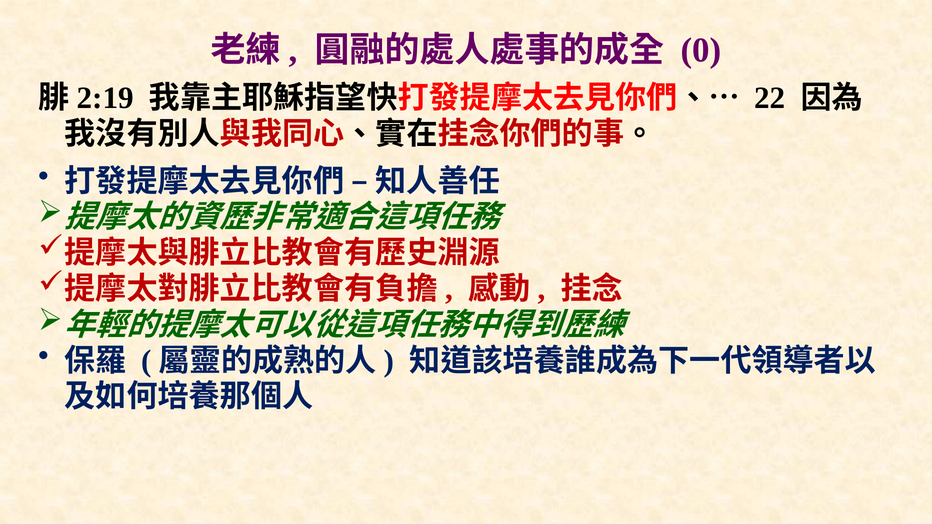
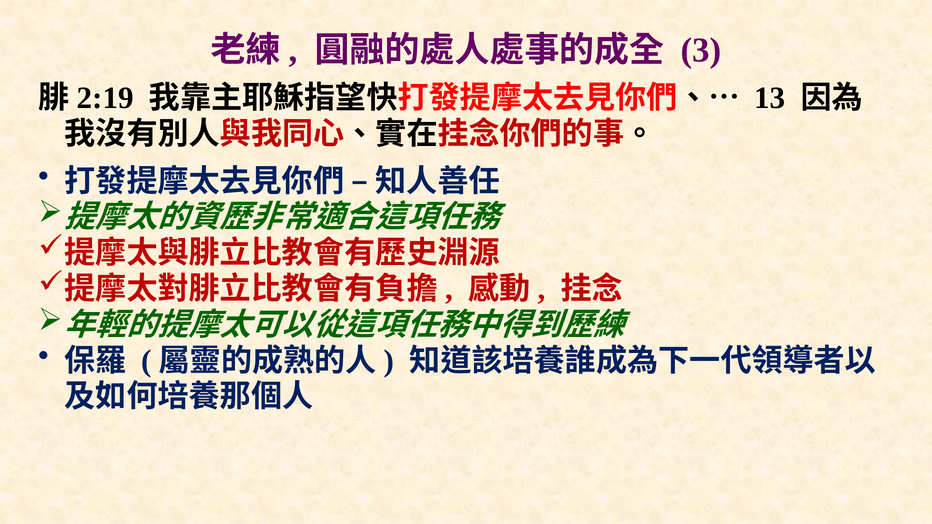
0: 0 -> 3 (701, 50)
22: 22 -> 13 (770, 98)
